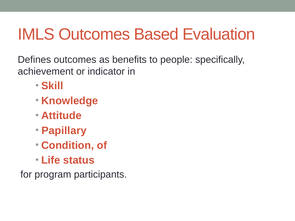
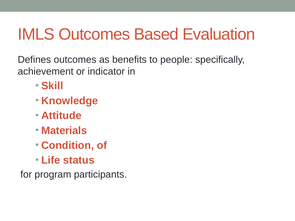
Papillary: Papillary -> Materials (64, 131)
